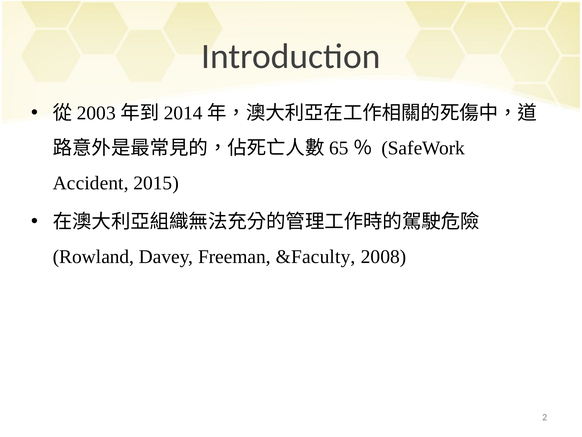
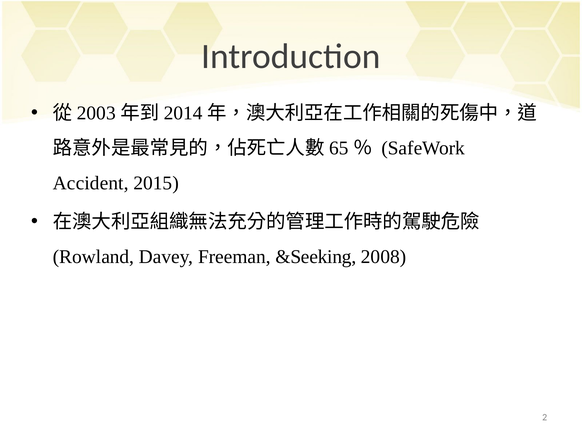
&Faculty: &Faculty -> &Seeking (316, 256)
